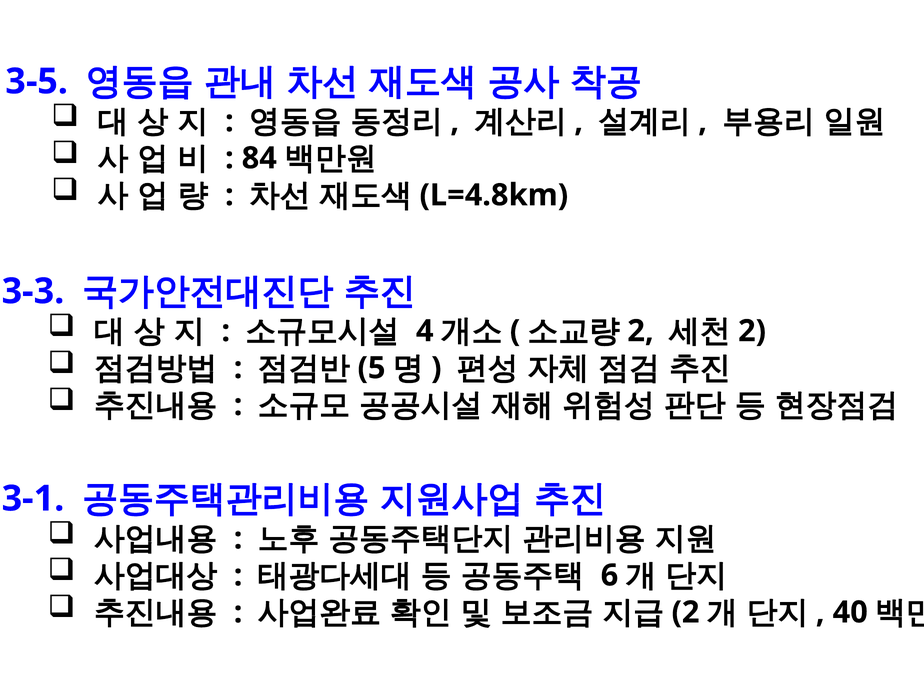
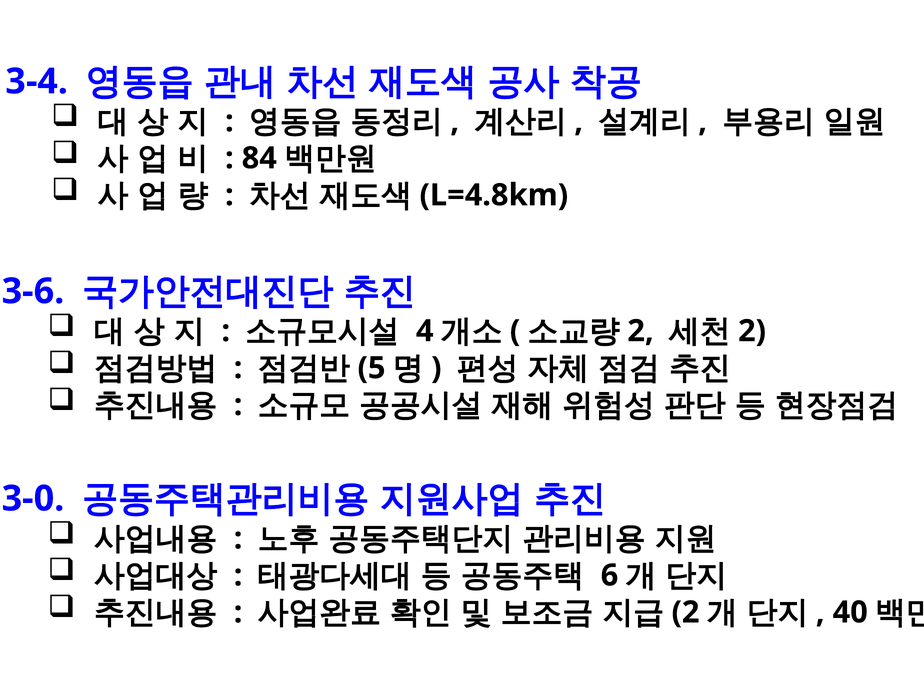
3-5: 3-5 -> 3-4 (37, 81)
3-3: 3-3 -> 3-6 (33, 291)
3-1: 3-1 -> 3-0 (33, 499)
